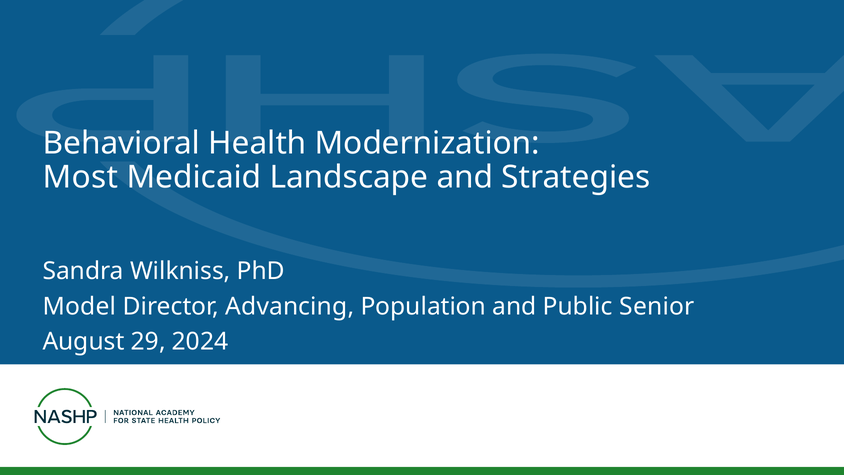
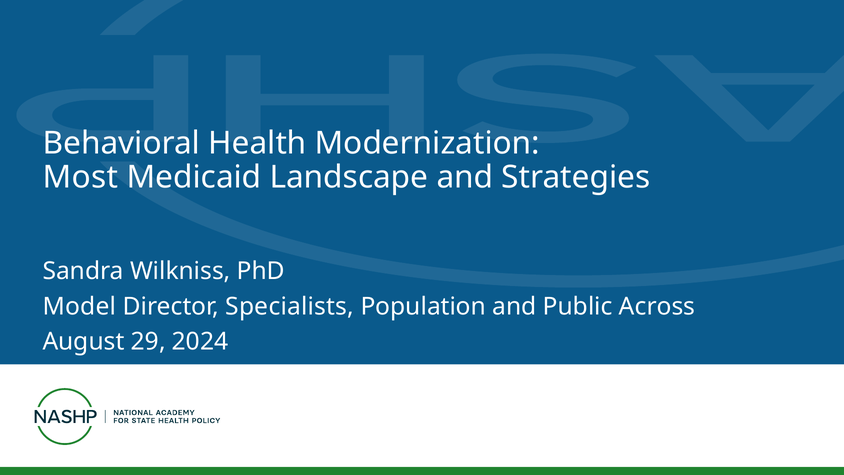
Advancing: Advancing -> Specialists (290, 306)
Senior: Senior -> Across (657, 306)
